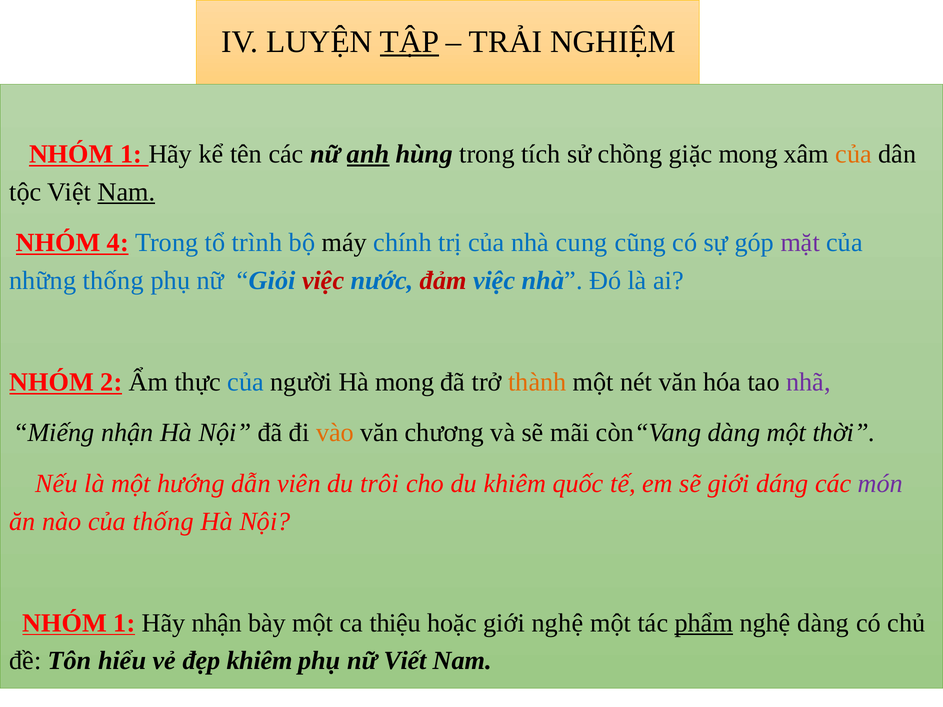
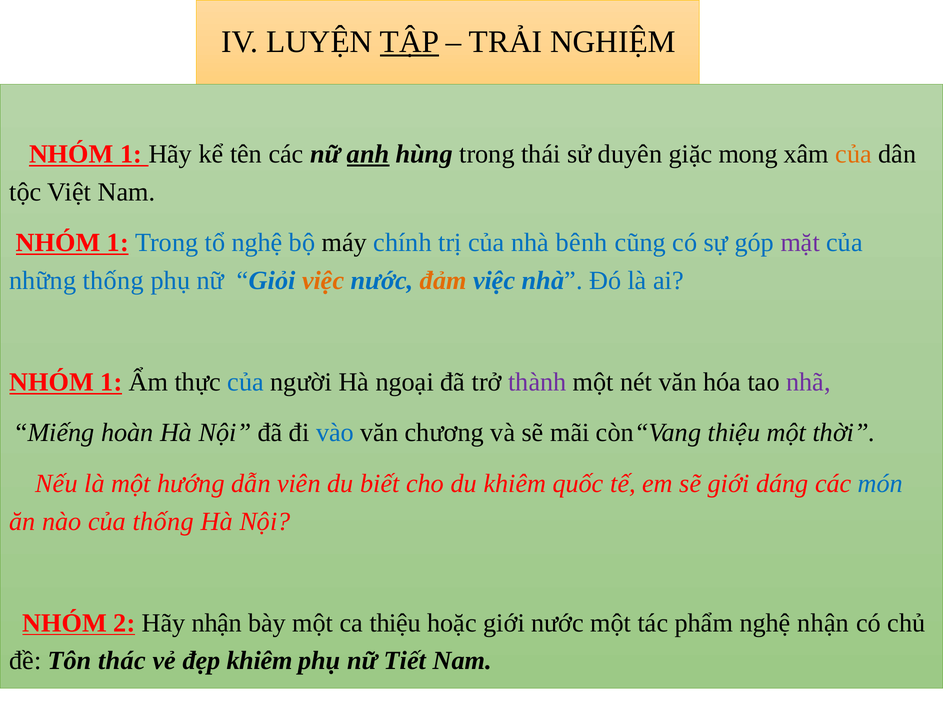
tích: tích -> thái (541, 154)
chồng: chồng -> duyên (630, 154)
Nam underline: present -> none (126, 192)
4: 4 -> 1 (118, 243)
tổ trình: trình -> nghệ (257, 243)
cung: cung -> bênh (582, 243)
việc colour: red -> orange (323, 281)
đảm colour: red -> orange (443, 281)
2: 2 -> 1 (111, 382)
Hà mong: mong -> ngoại (405, 382)
thành colour: orange -> purple (537, 382)
Miếng nhận: nhận -> hoàn (127, 433)
vào colour: orange -> blue (335, 433)
còn“Vang dàng: dàng -> thiệu (734, 433)
trôi: trôi -> biết (380, 484)
món colour: purple -> blue (880, 484)
1: 1 -> 2 (124, 623)
giới nghệ: nghệ -> nước (558, 623)
phẩm underline: present -> none (704, 623)
nghệ dàng: dàng -> nhận (823, 623)
hiểu: hiểu -> thác (122, 661)
Viết: Viết -> Tiết (405, 661)
